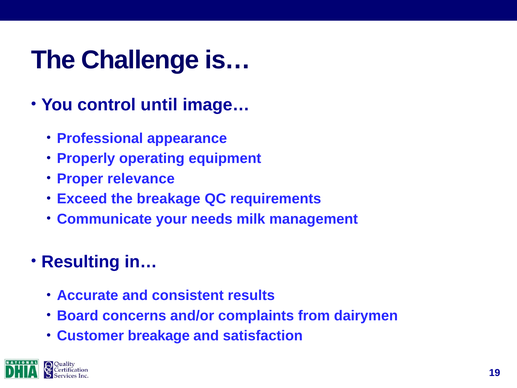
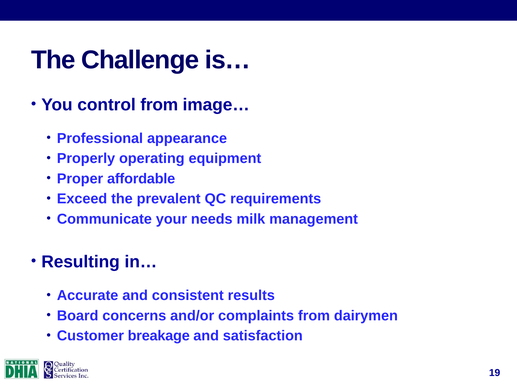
control until: until -> from (159, 105)
relevance: relevance -> affordable (141, 179)
the breakage: breakage -> prevalent (169, 199)
